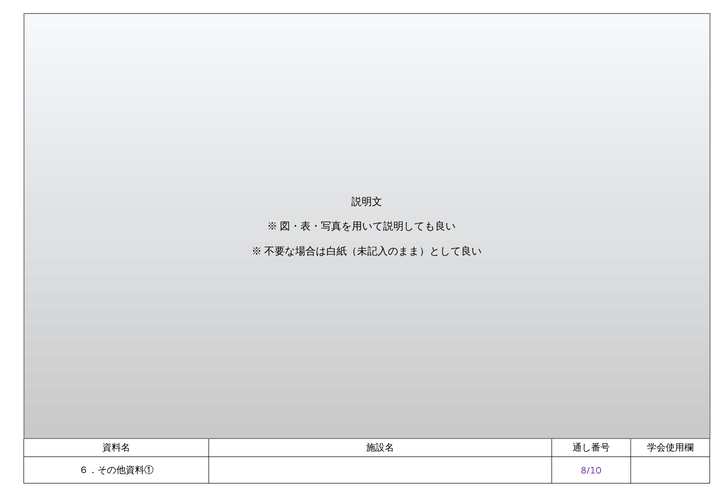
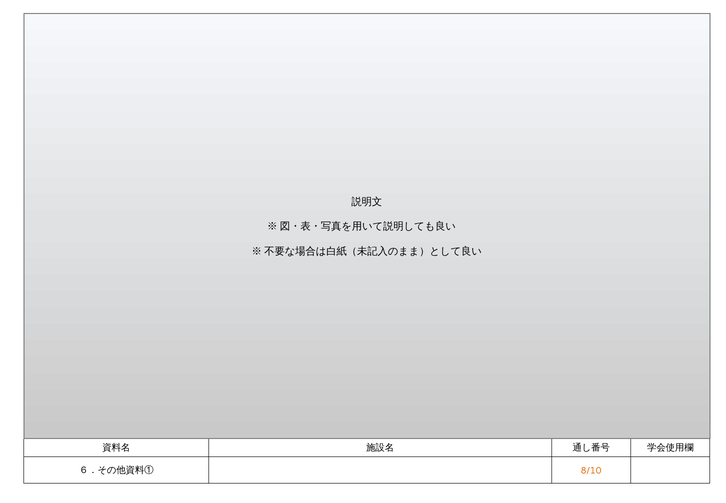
8/10 colour: purple -> orange (591, 470)
